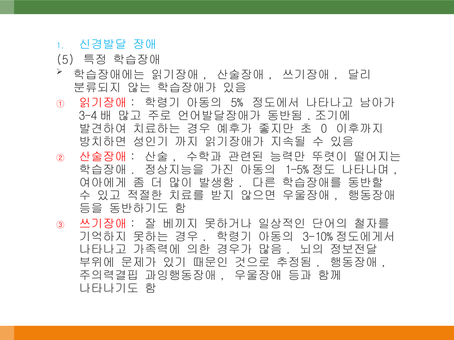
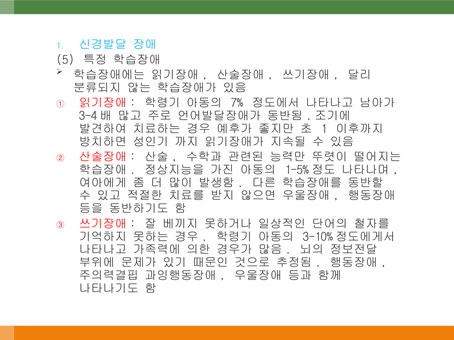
5%: 5% -> 7% (237, 103)
0: 0 -> 1 (324, 129)
